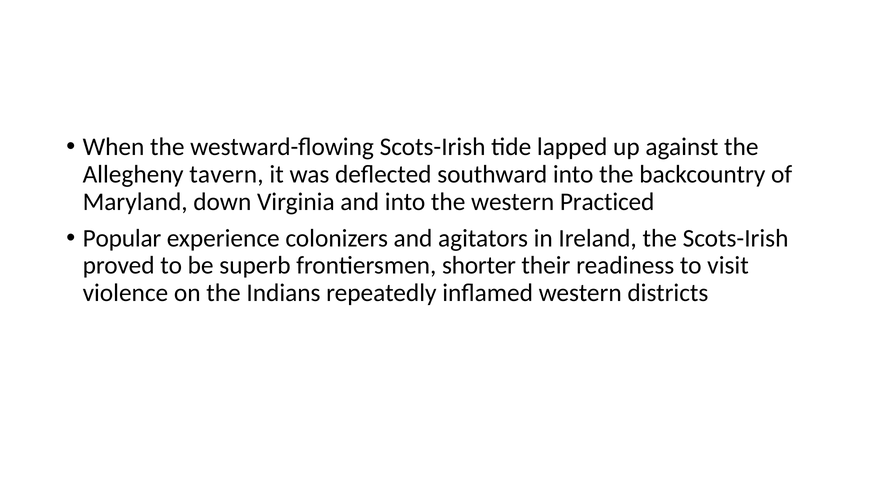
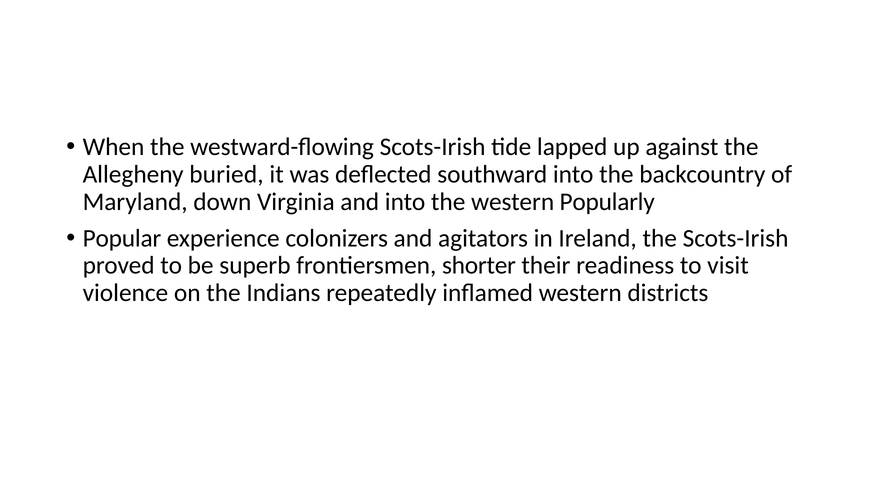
tavern: tavern -> buried (226, 175)
Practiced: Practiced -> Popularly (607, 202)
